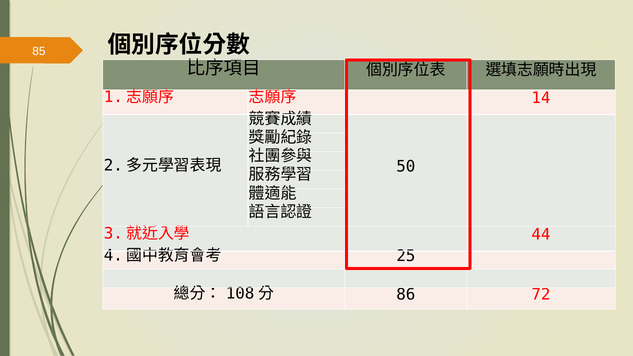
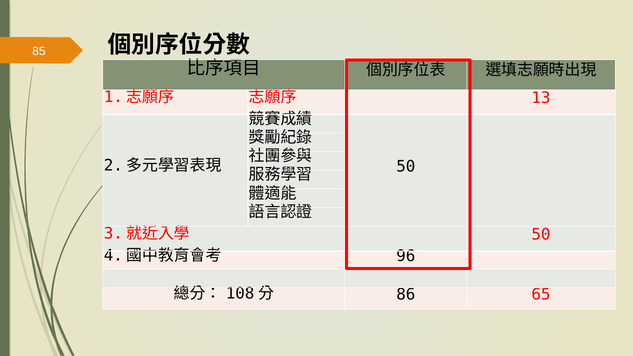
14: 14 -> 13 (541, 98)
44: 44 -> 50 (541, 235)
25: 25 -> 96 (406, 256)
72: 72 -> 65 (541, 295)
